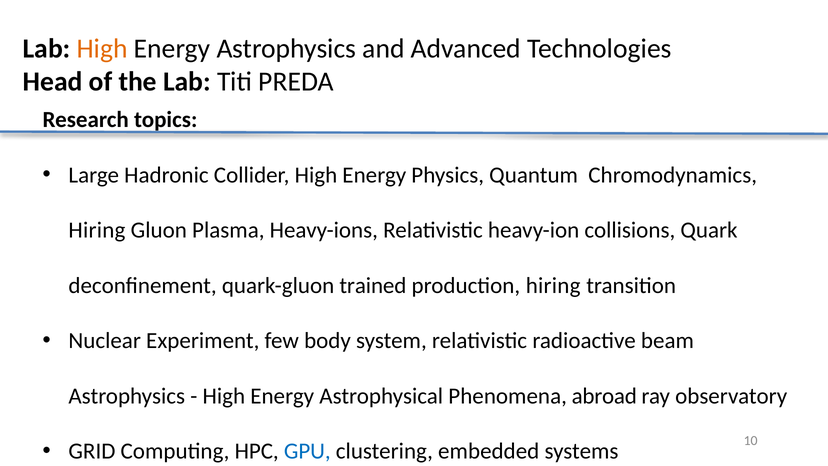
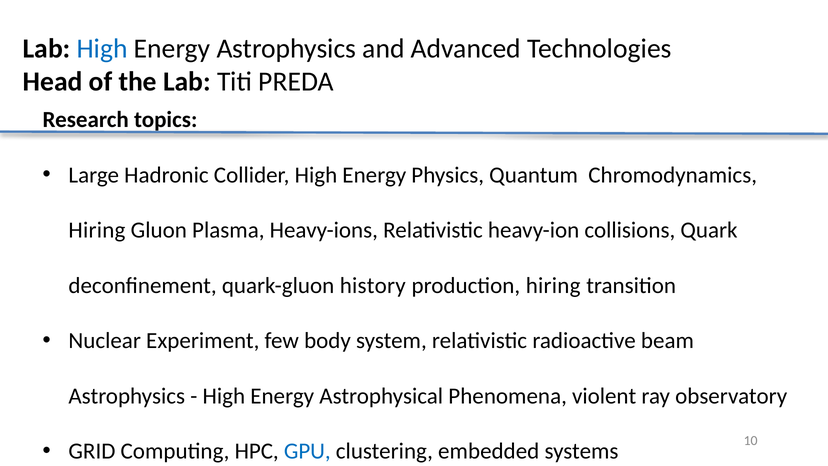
High colour: orange -> blue (102, 48)
trained: trained -> history (373, 285)
abroad: abroad -> violent (604, 396)
